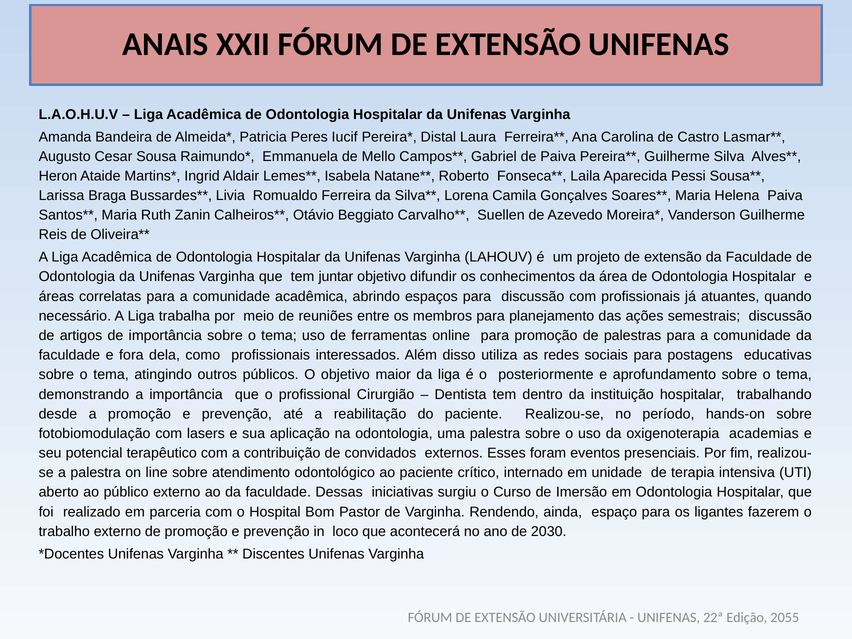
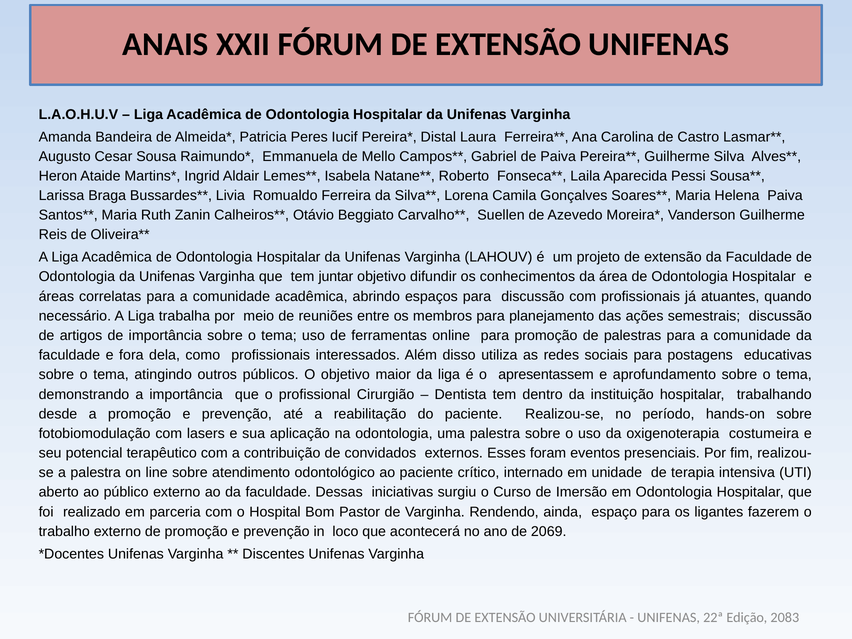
posteriormente: posteriormente -> apresentassem (546, 375)
academias: academias -> costumeira (764, 434)
2030: 2030 -> 2069 (549, 531)
2055: 2055 -> 2083 (785, 618)
